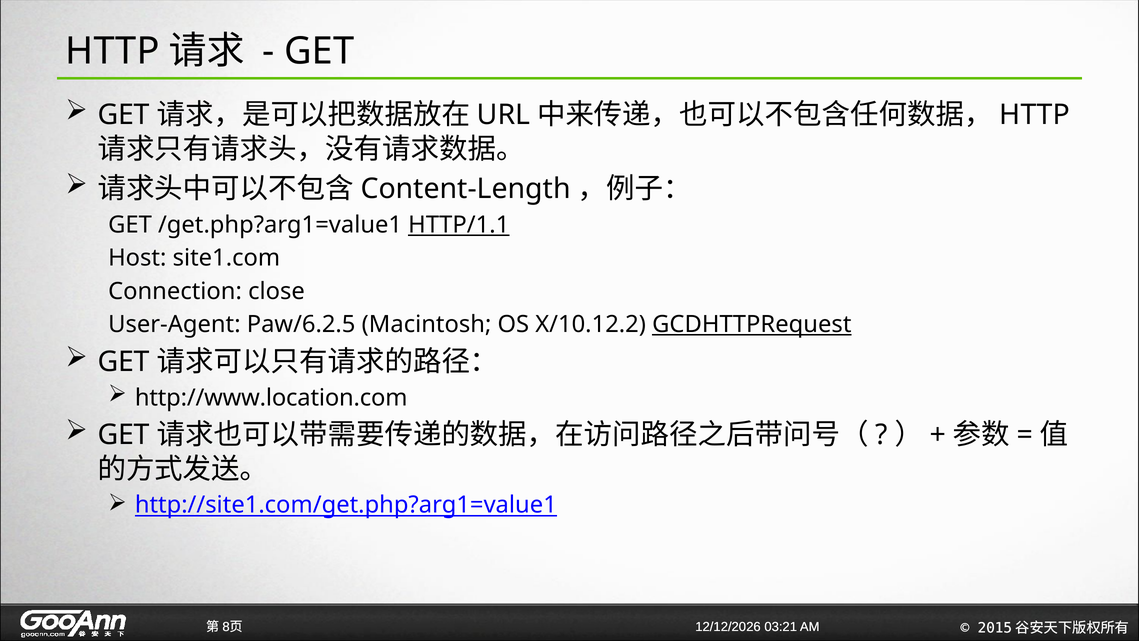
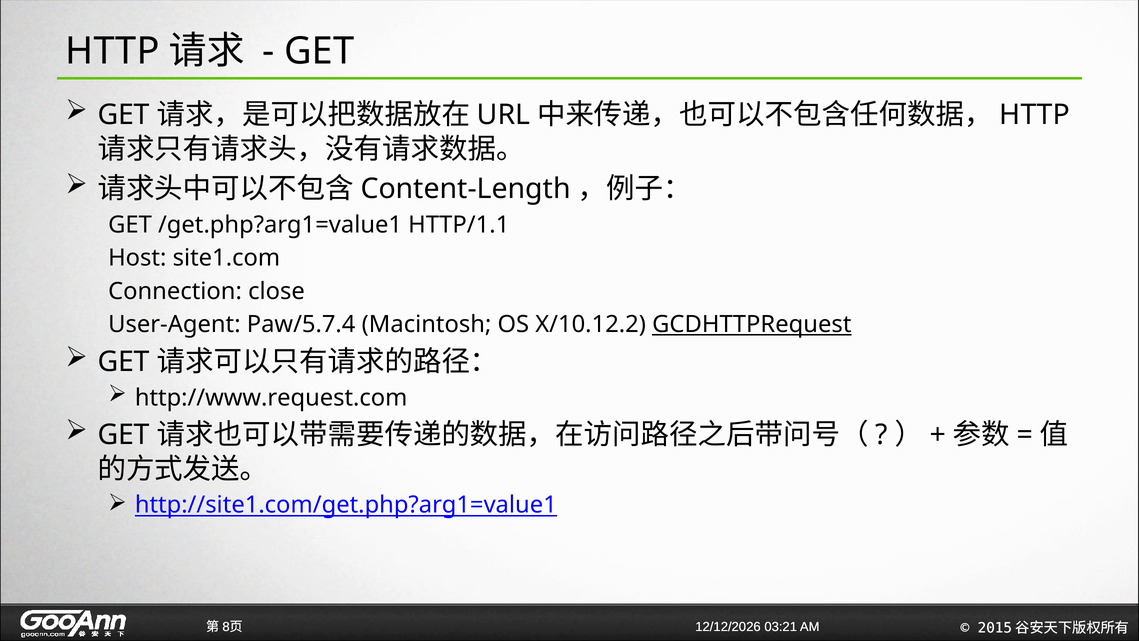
HTTP/1.1 underline: present -> none (459, 225)
Paw/6.2.5: Paw/6.2.5 -> Paw/5.7.4 (301, 324)
http://www.location.com: http://www.location.com -> http://www.request.com (271, 397)
